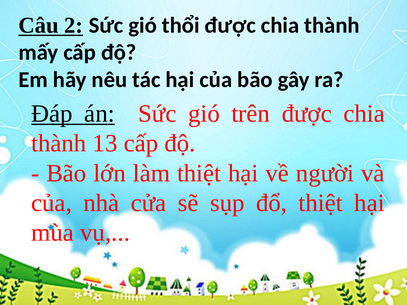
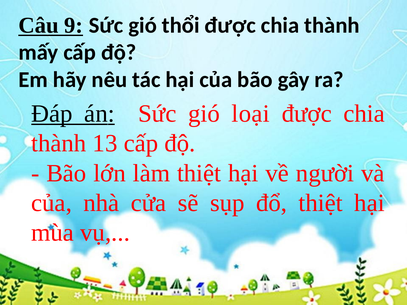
2: 2 -> 9 (74, 25)
trên: trên -> loại (251, 114)
